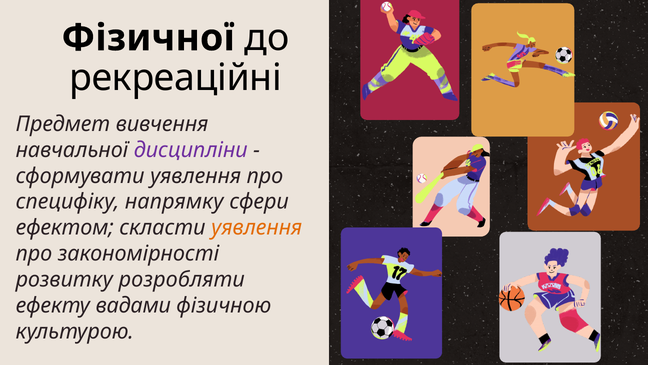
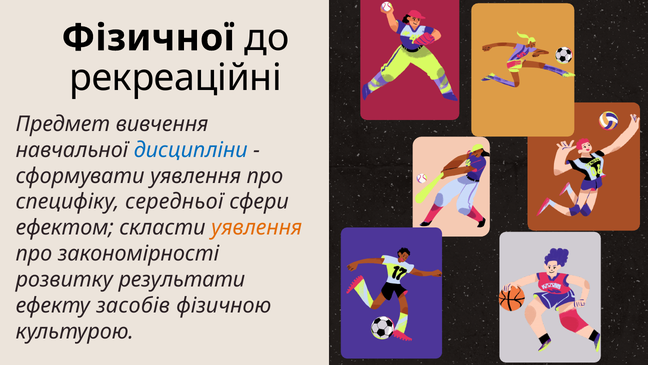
дисципліни colour: purple -> blue (191, 150)
напрямку: напрямку -> середньої (174, 202)
розробляти: розробляти -> результати (182, 279)
вадами: вадами -> засобів (133, 305)
